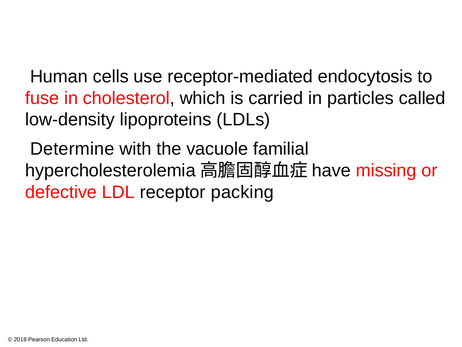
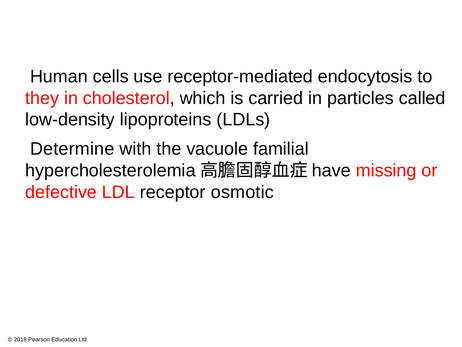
fuse: fuse -> they (42, 98)
packing: packing -> osmotic (242, 192)
